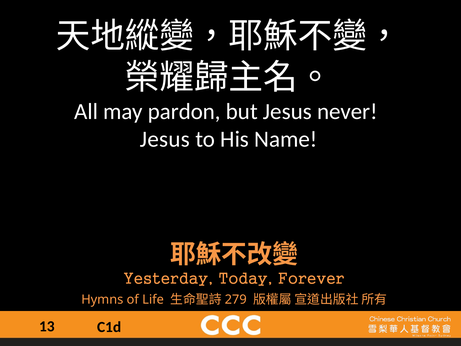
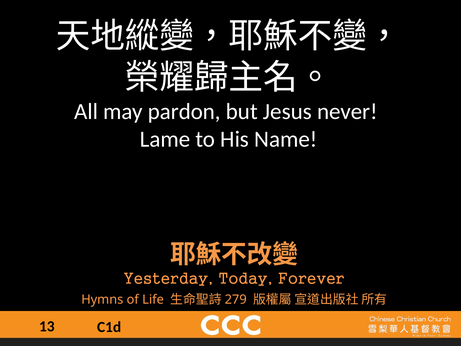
Jesus: Jesus -> Lame (165, 139)
